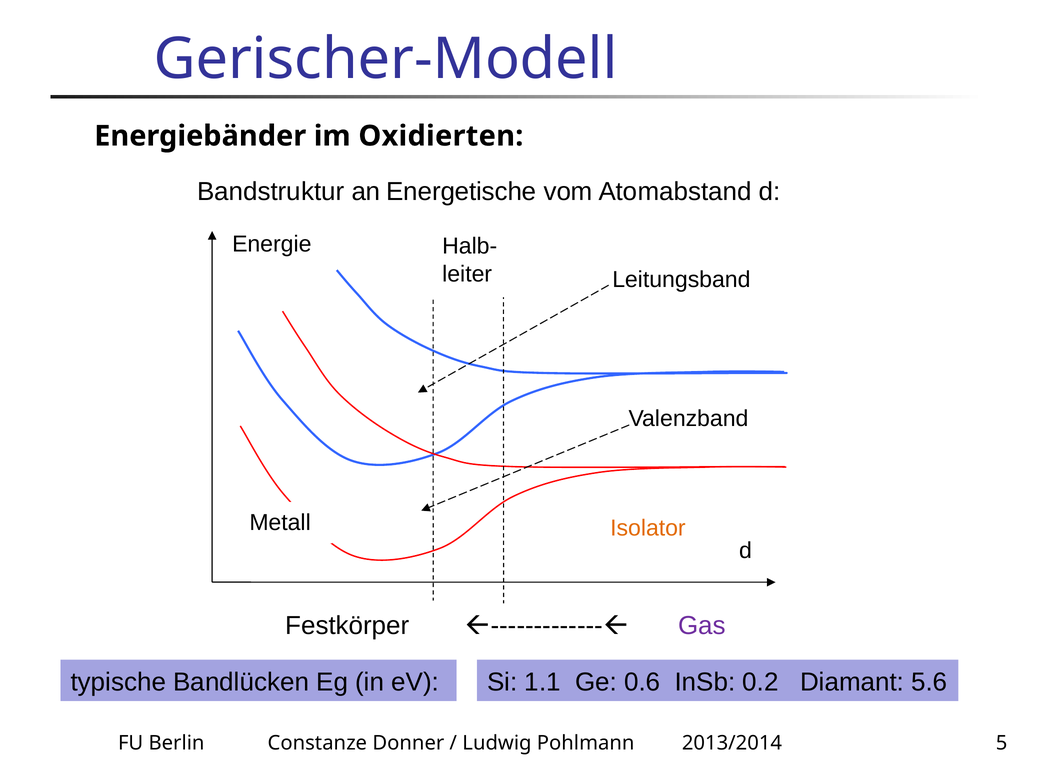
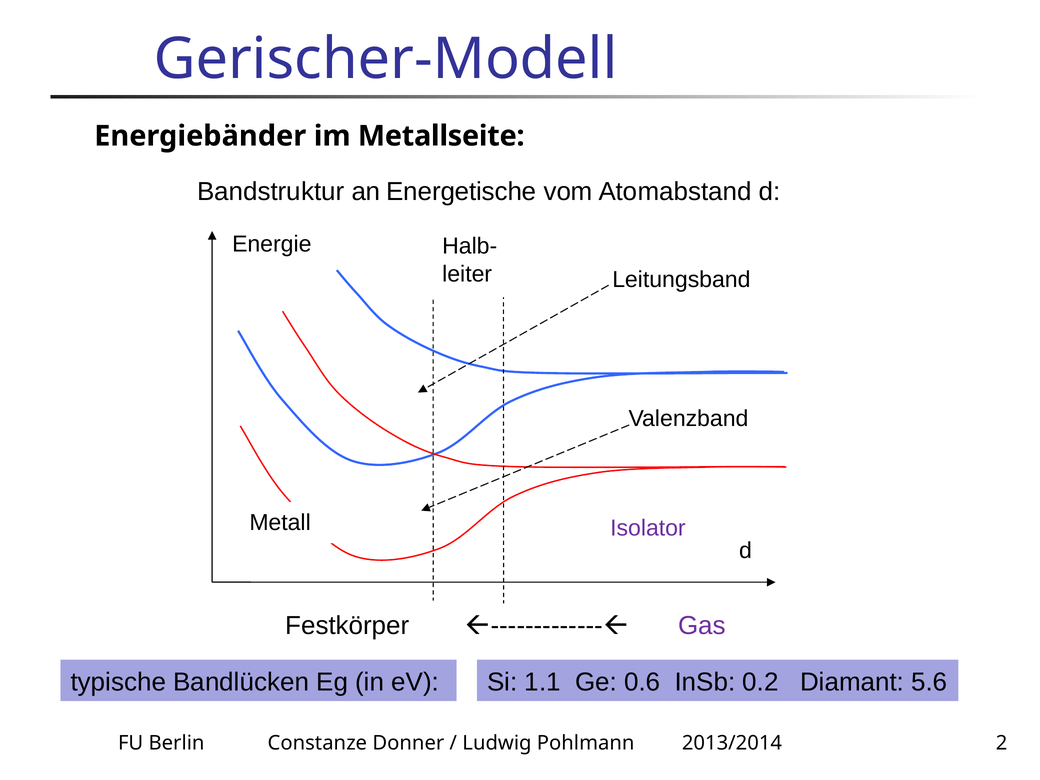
Oxidierten: Oxidierten -> Metallseite (441, 136)
Isolator colour: orange -> purple (648, 528)
5: 5 -> 2 (1002, 743)
